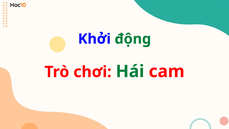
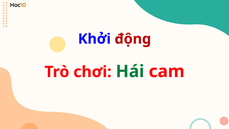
động colour: green -> red (133, 39)
